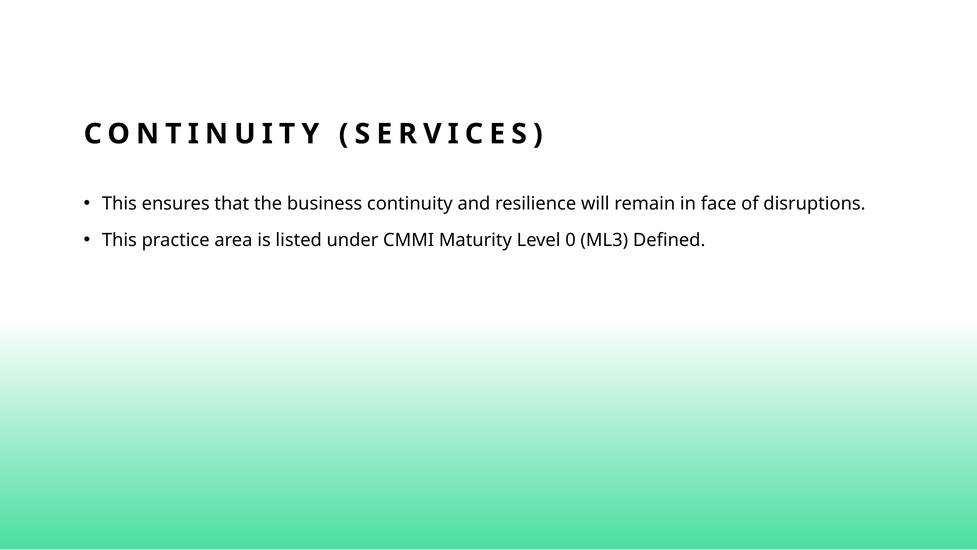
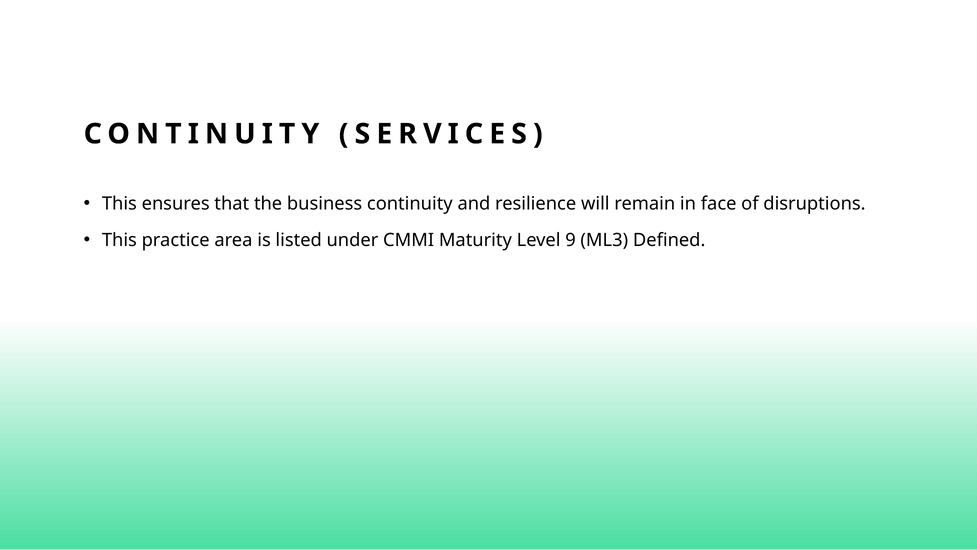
0: 0 -> 9 (571, 240)
